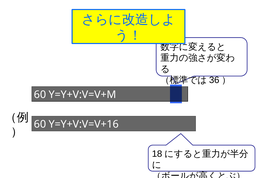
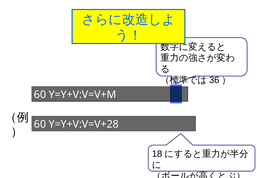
Y=Y+V:V=V+16: Y=Y+V:V=V+16 -> Y=Y+V:V=V+28 (84, 124)
